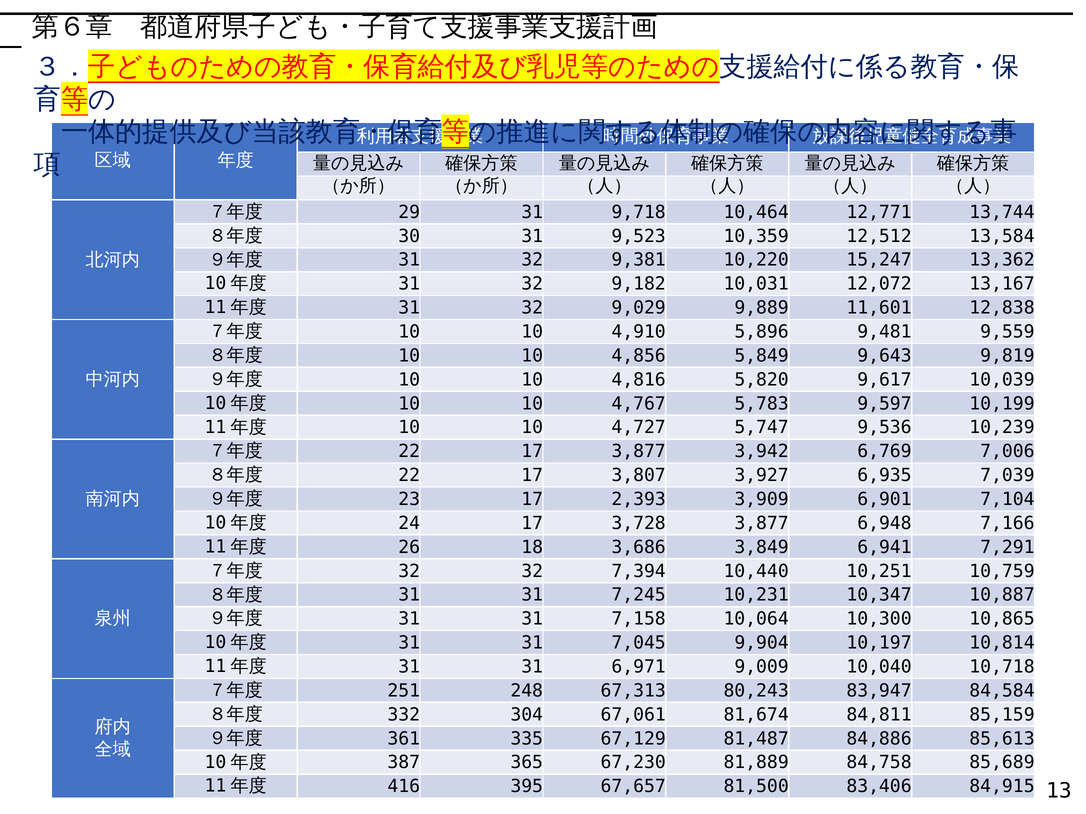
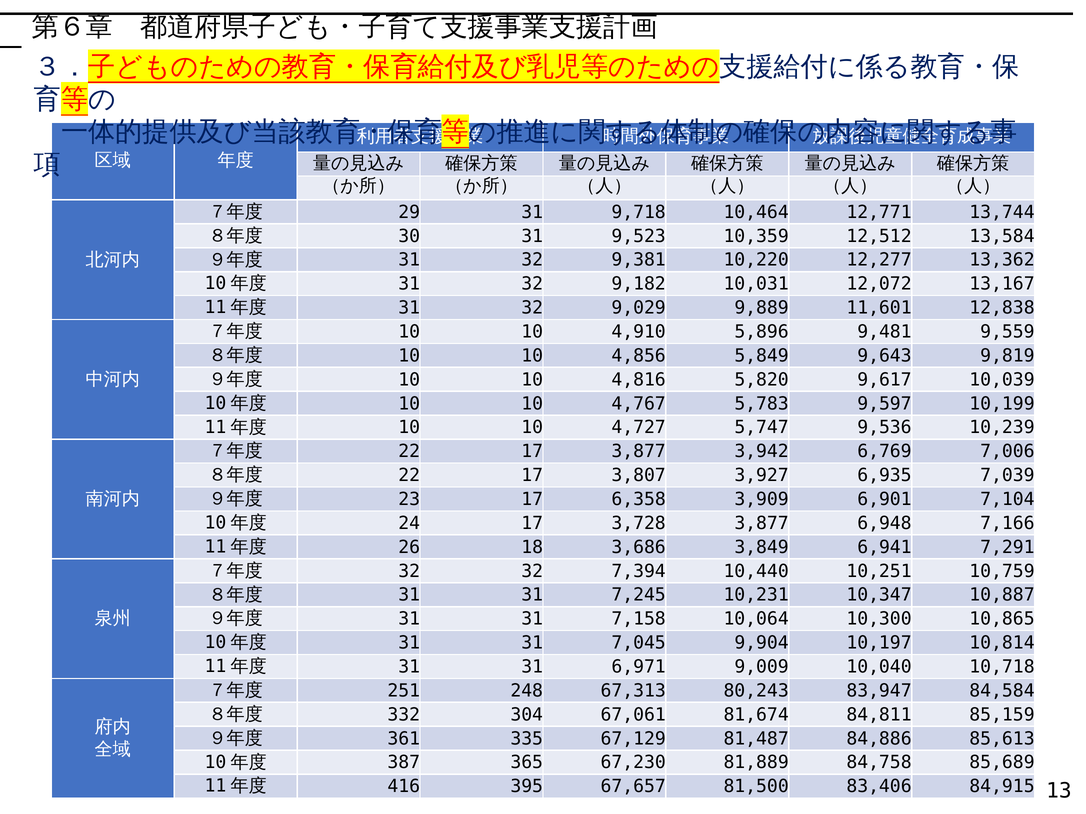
15,247: 15,247 -> 12,277 (879, 260)
2,393: 2,393 -> 6,358 (639, 500)
